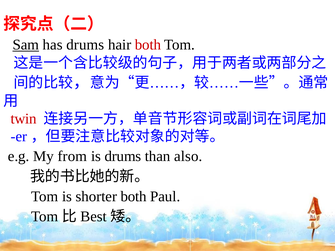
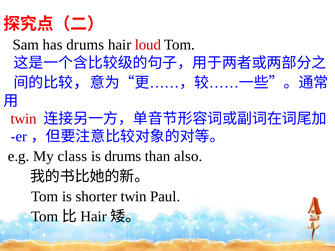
Sam underline: present -> none (26, 45)
hair both: both -> loud (148, 45)
from: from -> class (72, 156)
shorter both: both -> twin (134, 197)
Best: Best -> Hair (94, 217)
